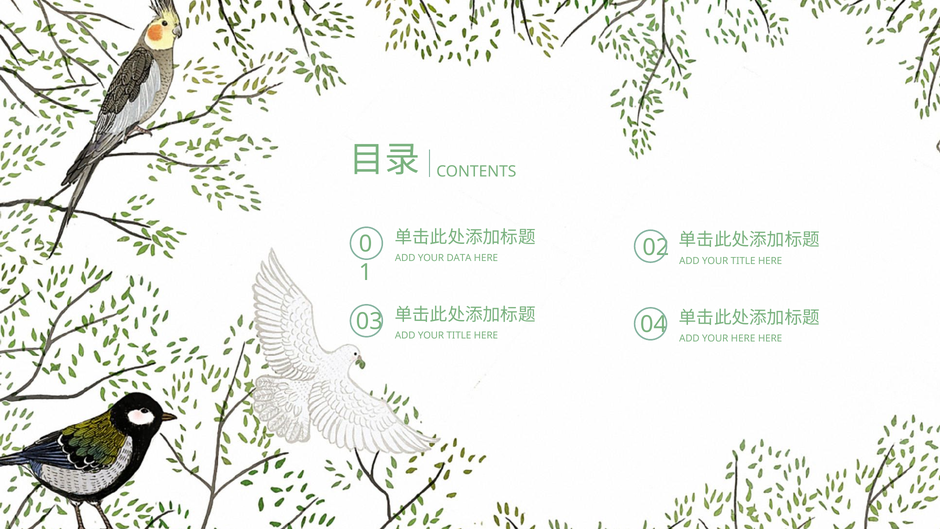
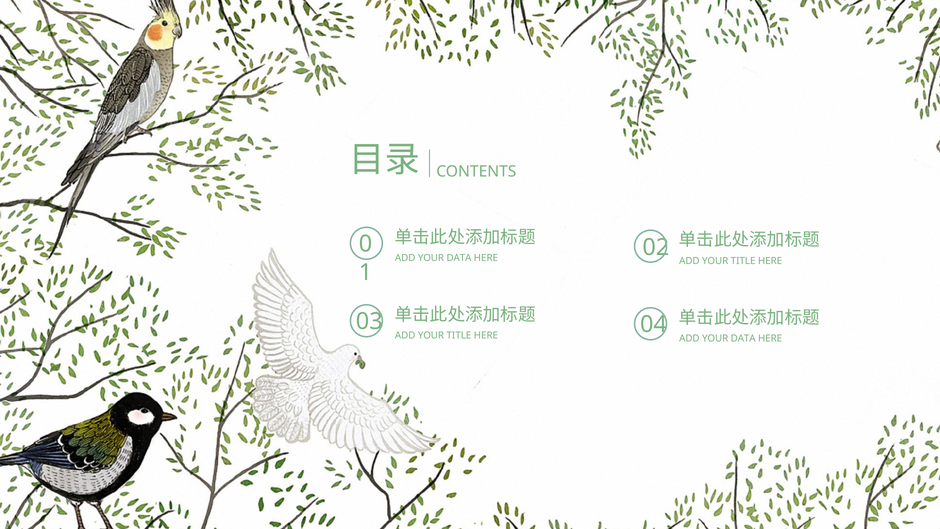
HERE: HERE -> DATA (743, 338)
